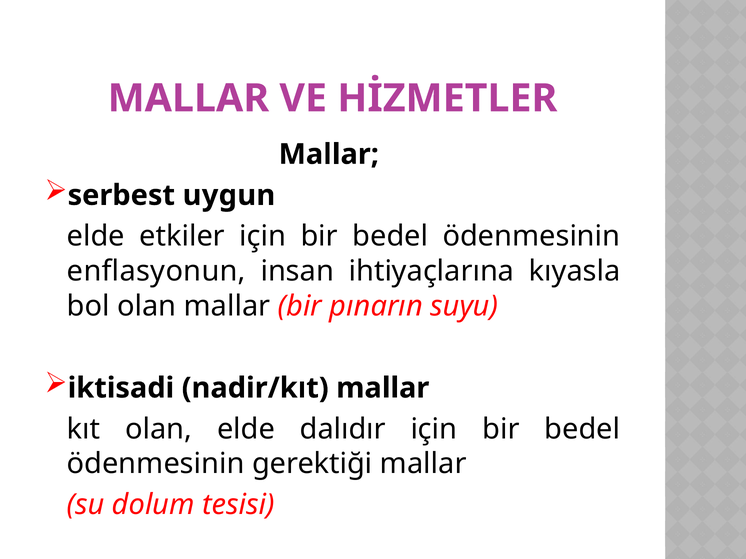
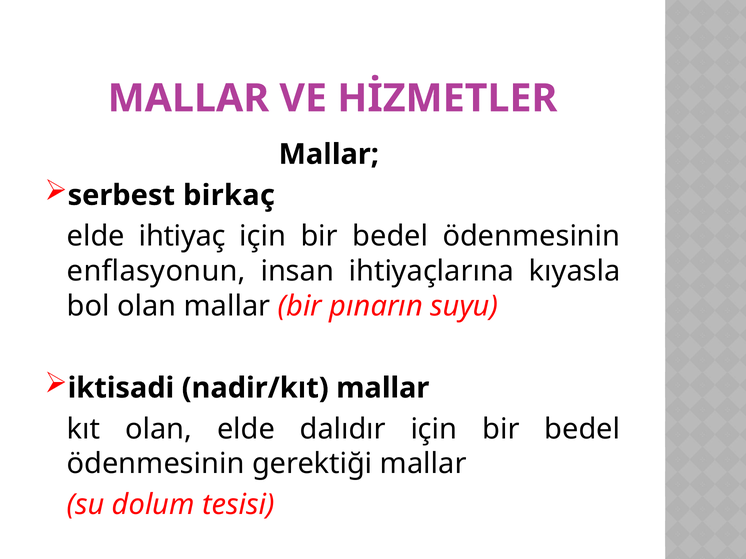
uygun: uygun -> birkaç (229, 195)
etkiler: etkiler -> ihtiyaç (182, 237)
